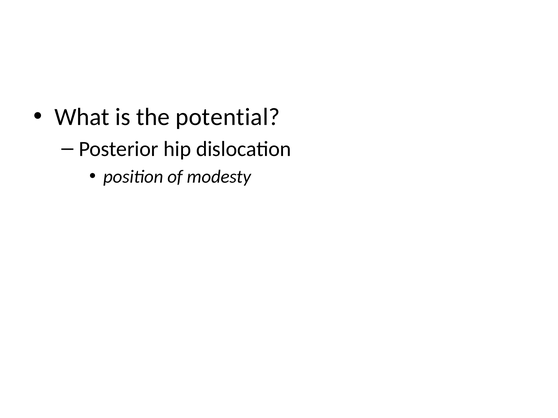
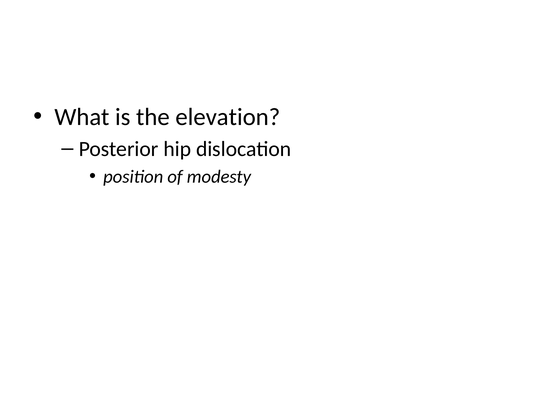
potential: potential -> elevation (228, 117)
